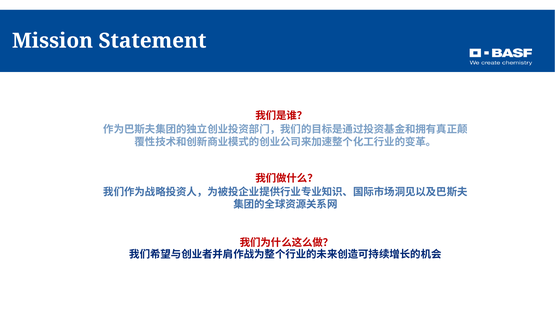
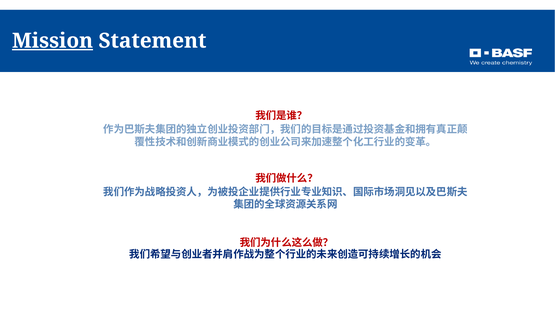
Mission underline: none -> present (53, 41)
